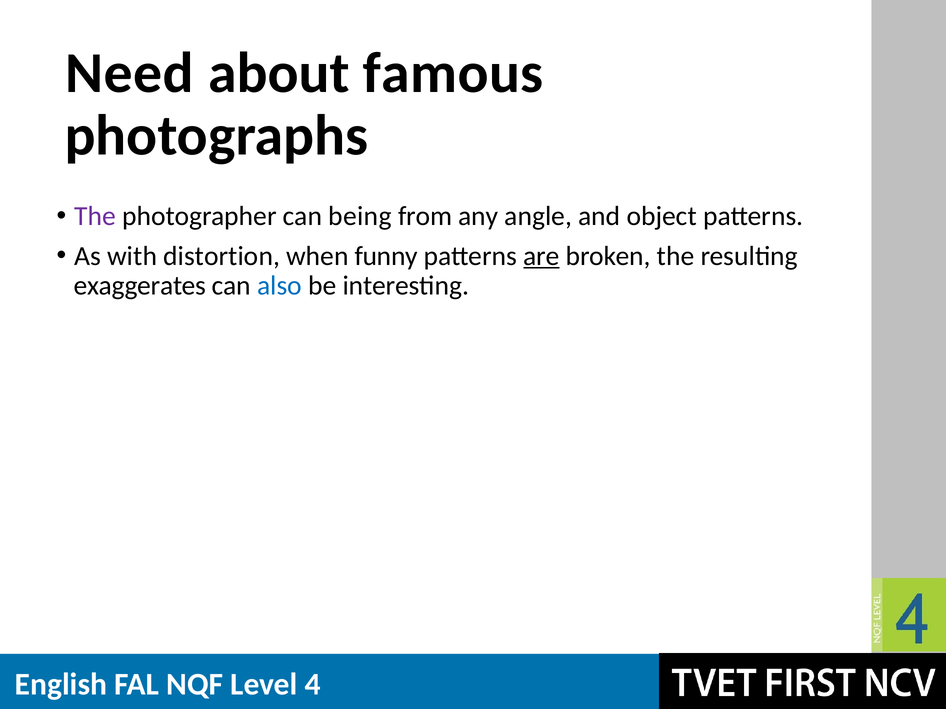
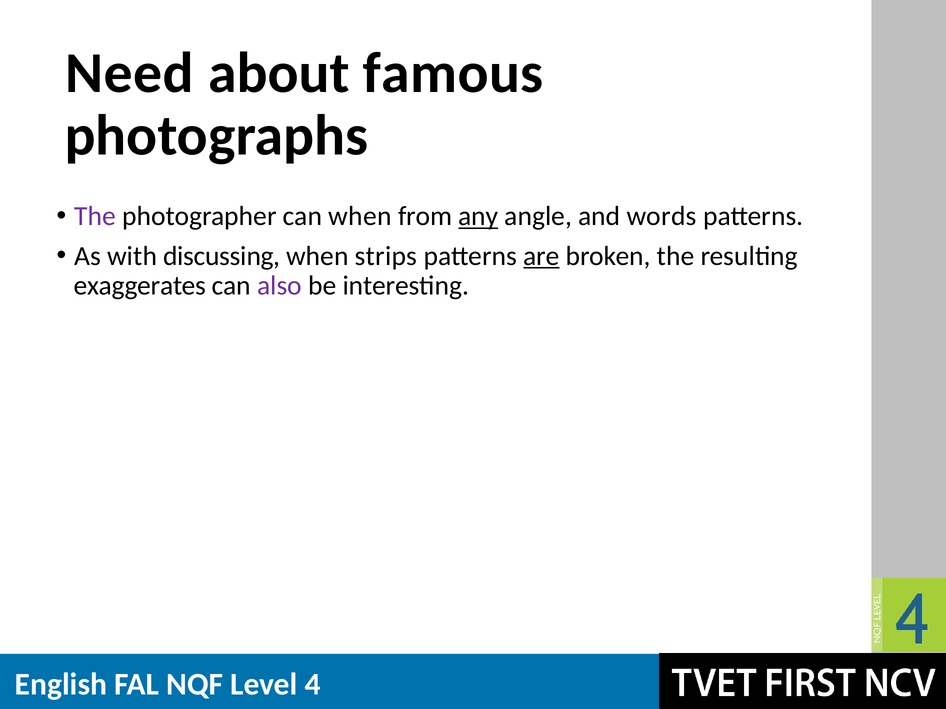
can being: being -> when (360, 216)
any underline: none -> present (478, 216)
object: object -> words (662, 216)
distortion: distortion -> discussing (222, 256)
funny: funny -> strips (386, 256)
also colour: blue -> purple (279, 286)
